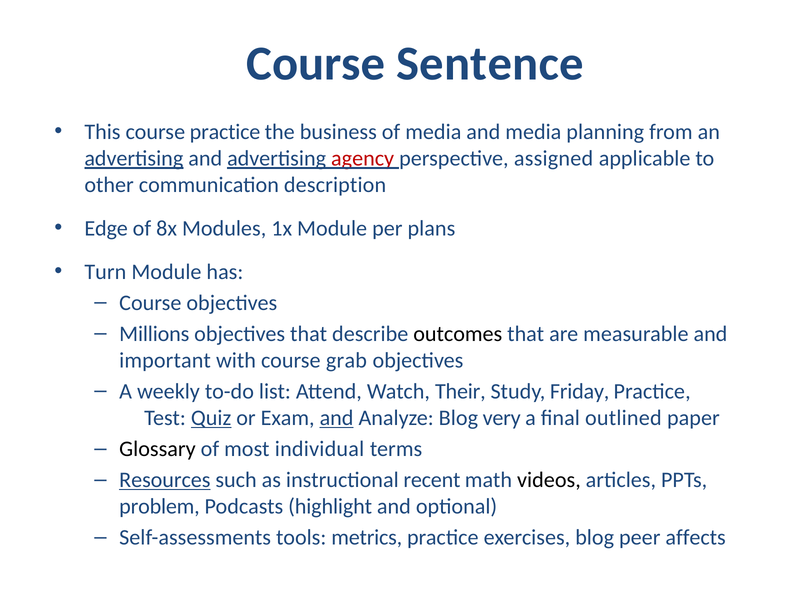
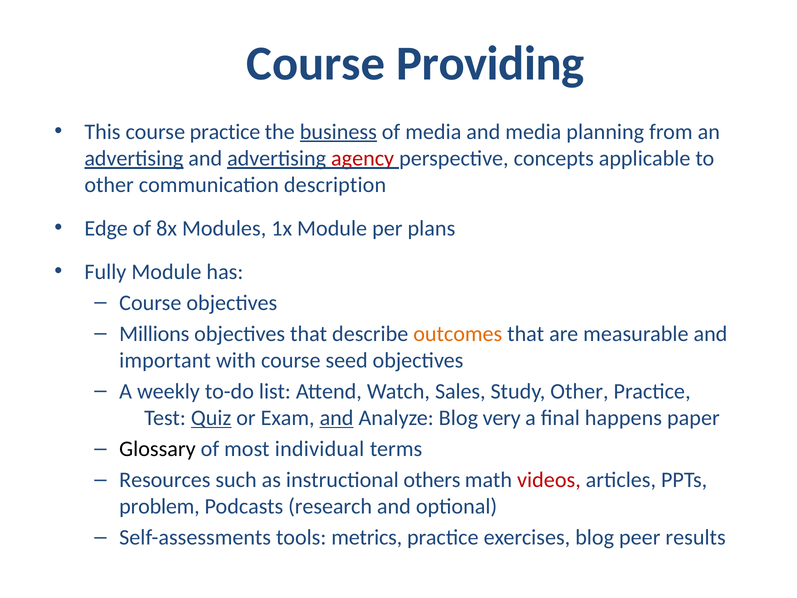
Sentence: Sentence -> Providing (490, 64)
business underline: none -> present (338, 132)
assigned: assigned -> concepts (554, 158)
Turn: Turn -> Fully (105, 272)
outcomes colour: black -> orange (458, 334)
grab: grab -> seed (347, 360)
Their: Their -> Sales (460, 391)
Study Friday: Friday -> Other (579, 391)
outlined: outlined -> happens (623, 418)
Resources underline: present -> none (165, 480)
recent: recent -> others (432, 480)
videos colour: black -> red (549, 480)
highlight: highlight -> research (330, 506)
affects: affects -> results (696, 537)
